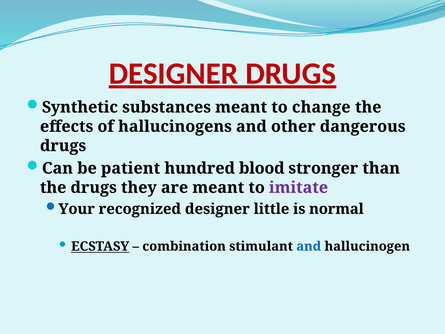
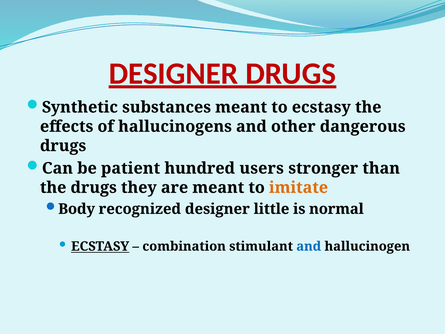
to change: change -> ecstasy (321, 107)
blood: blood -> users (262, 168)
imitate colour: purple -> orange (299, 187)
Your: Your -> Body (77, 209)
